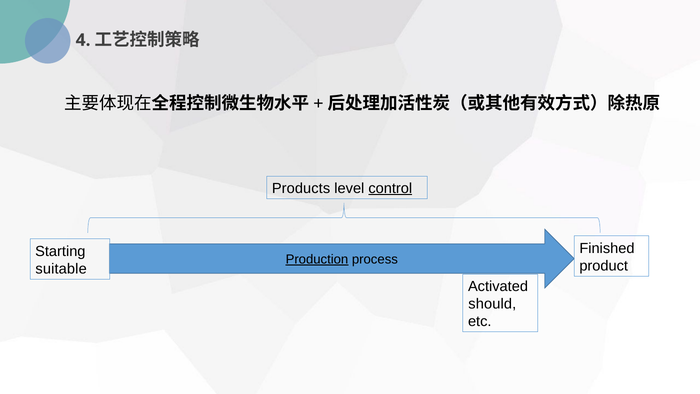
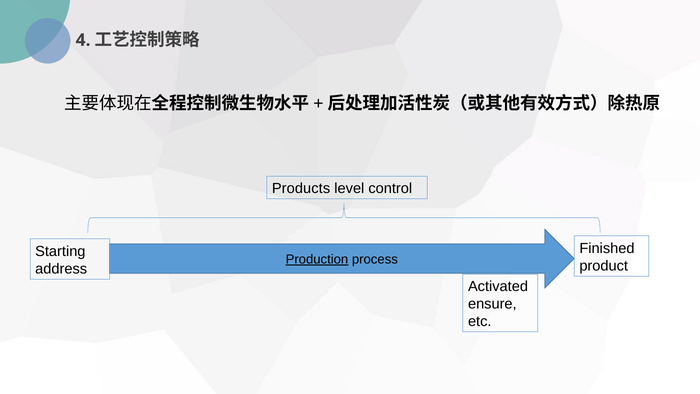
control underline: present -> none (390, 188)
suitable: suitable -> address (61, 269)
should: should -> ensure (492, 304)
